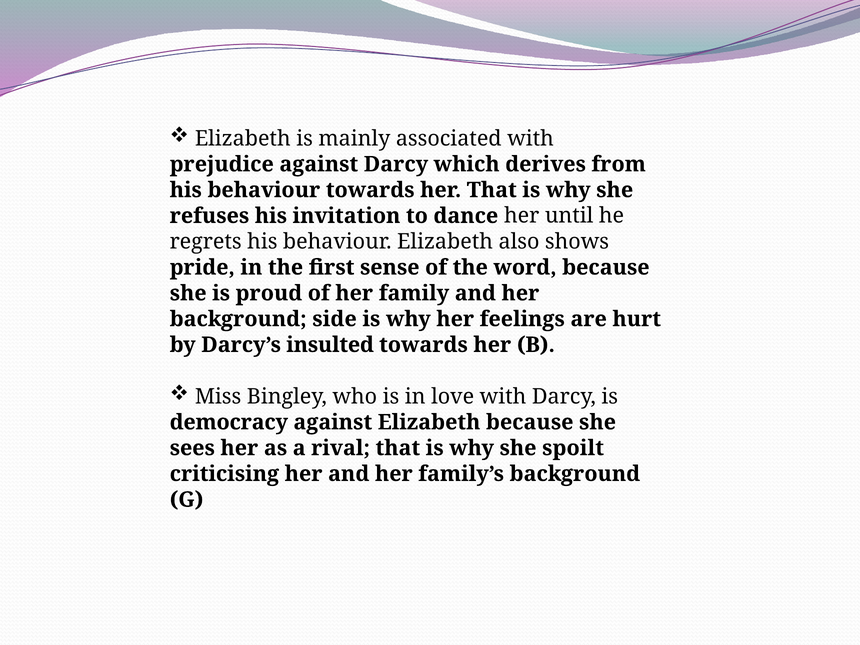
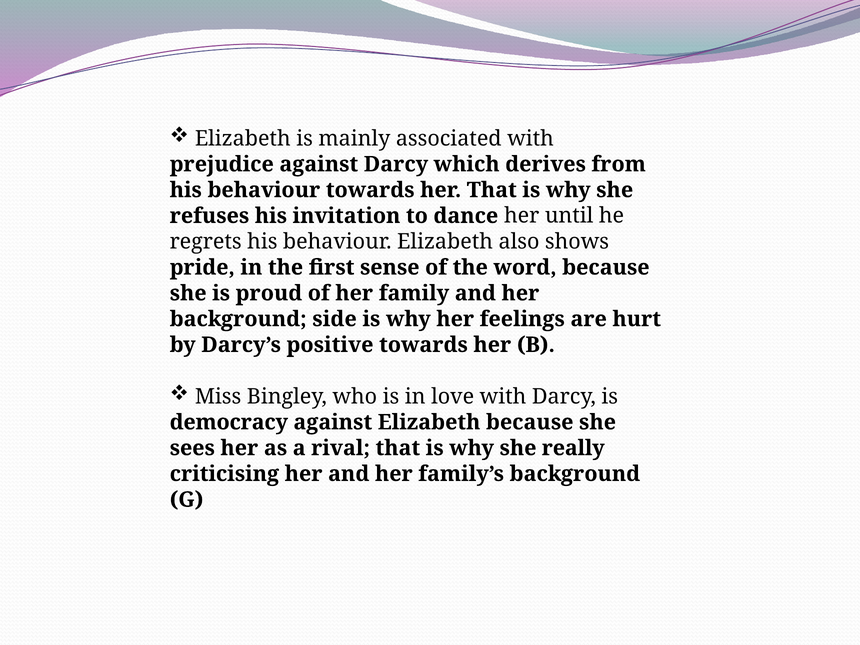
insulted: insulted -> positive (330, 345)
spoilt: spoilt -> really (573, 448)
